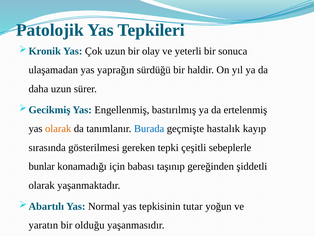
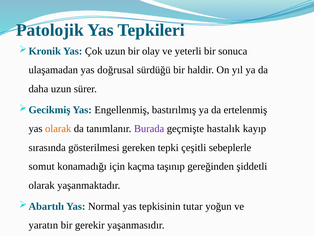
yaprağın: yaprağın -> doğrusal (116, 70)
Burada colour: blue -> purple (149, 128)
bunlar: bunlar -> somut (42, 166)
babası: babası -> kaçma (141, 166)
olduğu: olduğu -> gerekir (90, 225)
